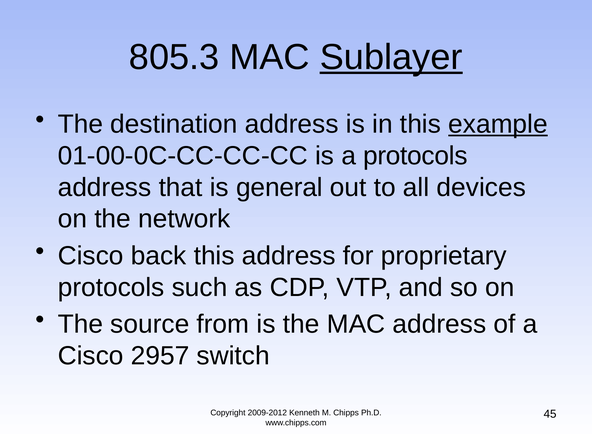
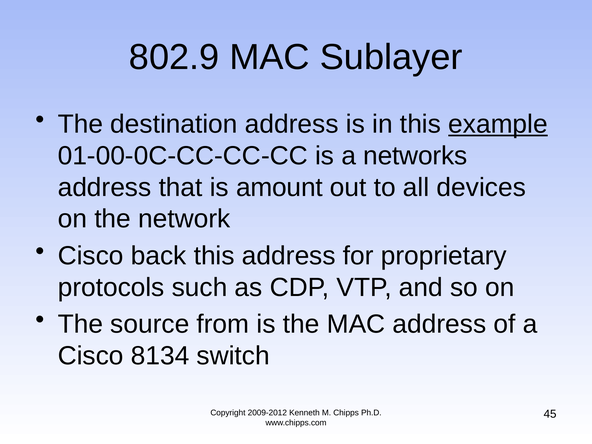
805.3: 805.3 -> 802.9 (174, 57)
Sublayer underline: present -> none (391, 57)
a protocols: protocols -> networks (415, 156)
general: general -> amount (279, 187)
2957: 2957 -> 8134 (160, 356)
